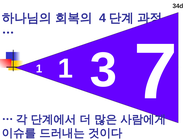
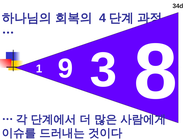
1 1: 1 -> 9 (65, 68)
7: 7 -> 8 (156, 72)
